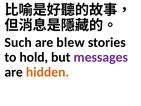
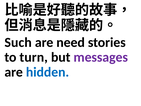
blew: blew -> need (71, 42)
hold: hold -> turn (34, 57)
hidden colour: orange -> blue (48, 72)
